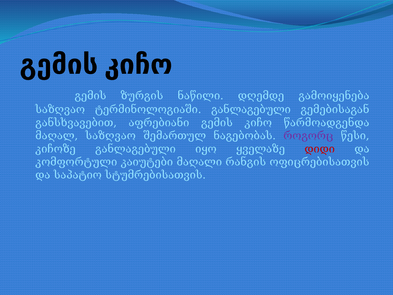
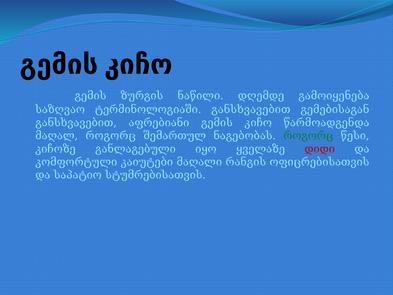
ტერმინოლოგიაში განლაგებული: განლაგებული -> განსხვავებით (251, 109)
მაღალ საზღვაო: საზღვაო -> როგორც (111, 136)
როგორც colour: purple -> green (308, 136)
